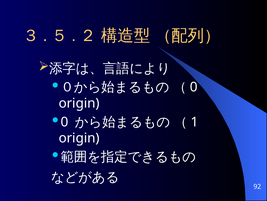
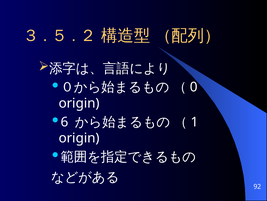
0: 0 -> 6 (64, 122)
